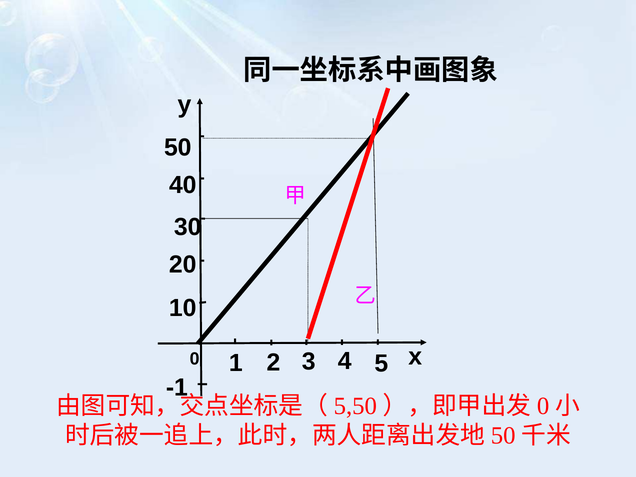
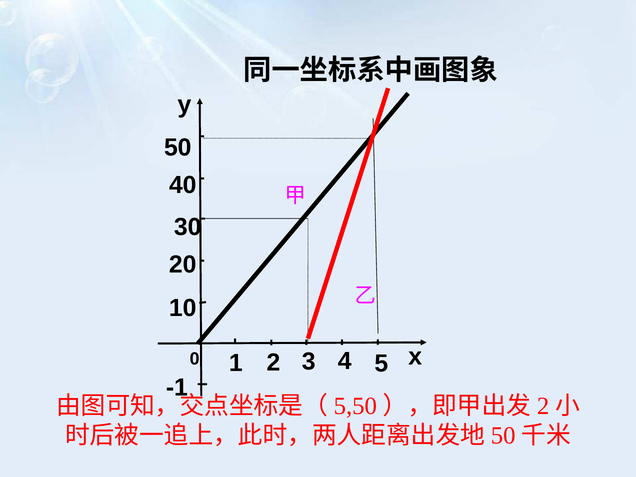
0: 0 -> 2 (543, 406)
